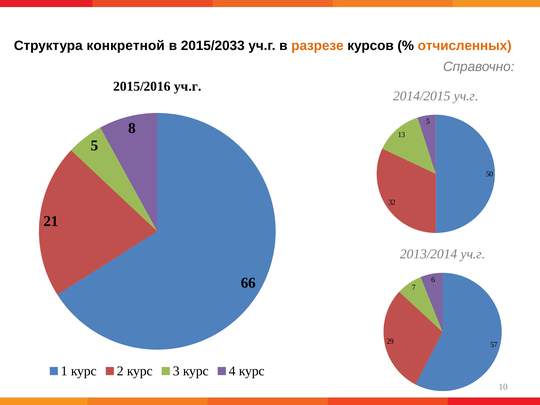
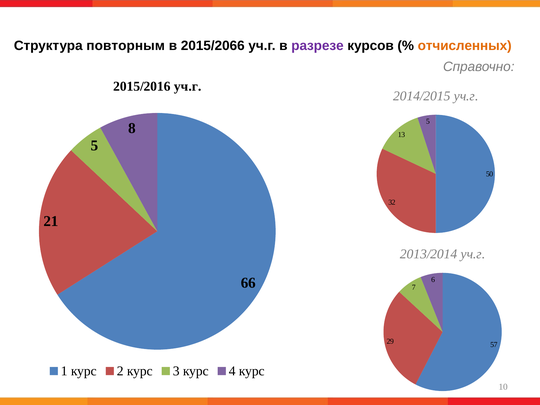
конкретной: конкретной -> повторным (126, 46)
2015/2033: 2015/2033 -> 2015/2066 (213, 46)
разрезе colour: orange -> purple (317, 46)
